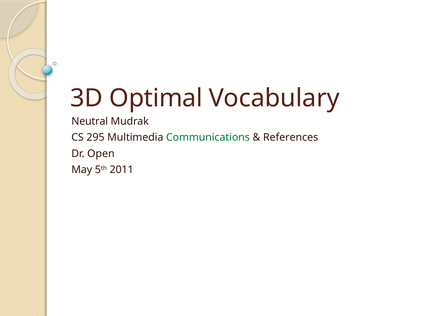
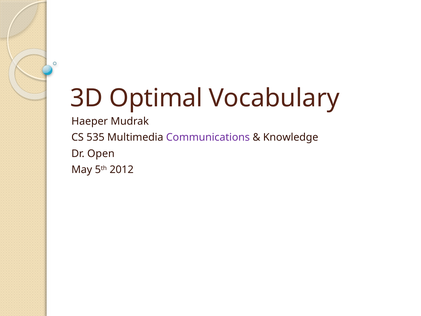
Neutral: Neutral -> Haeper (90, 121)
295: 295 -> 535 (96, 137)
Communications colour: green -> purple (208, 137)
References: References -> Knowledge (291, 137)
2011: 2011 -> 2012 (122, 170)
